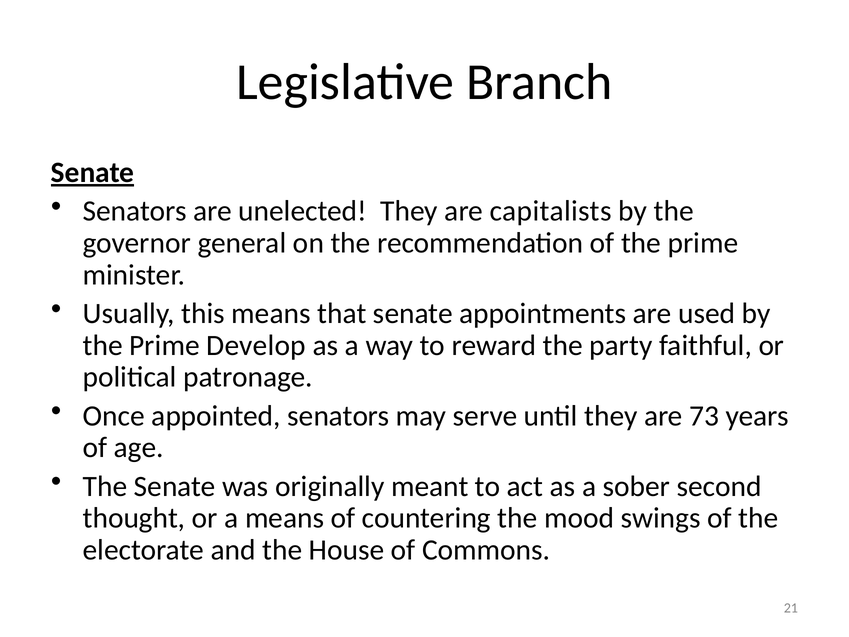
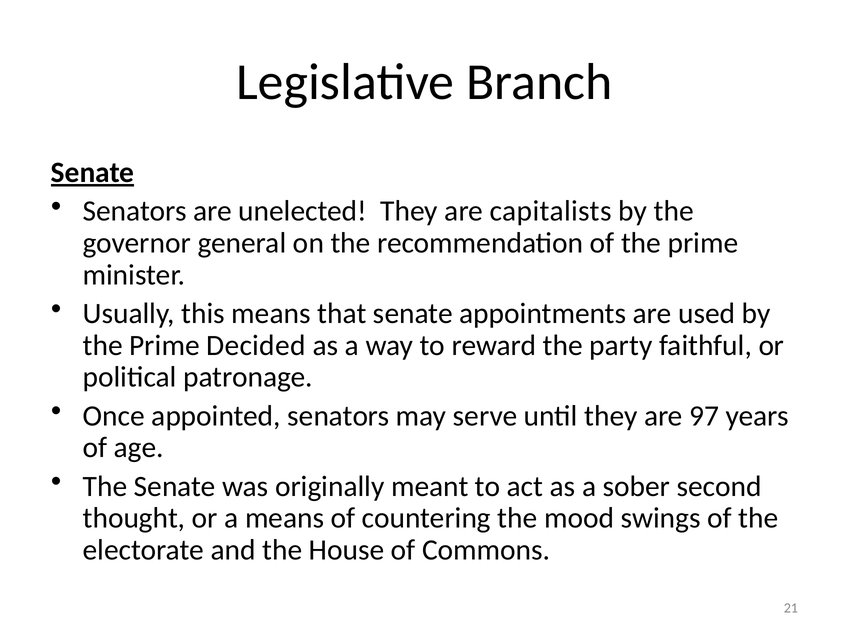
Develop: Develop -> Decided (256, 345)
73: 73 -> 97 (704, 416)
